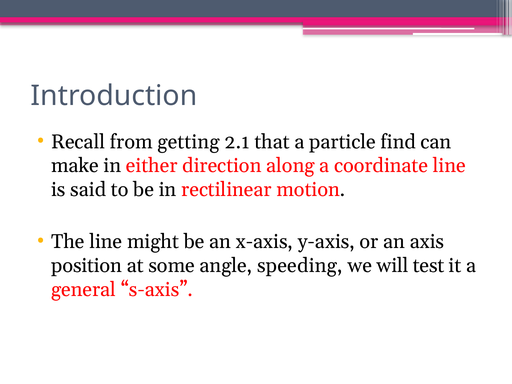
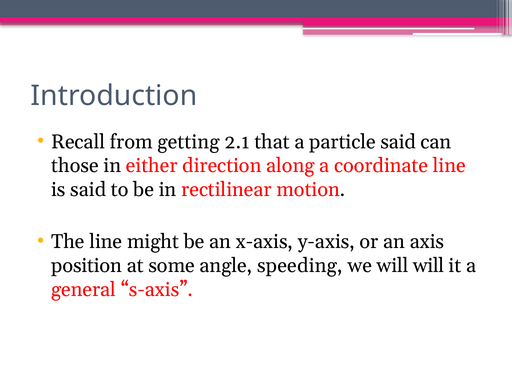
particle find: find -> said (398, 142)
make: make -> those (75, 166)
will test: test -> will (429, 266)
